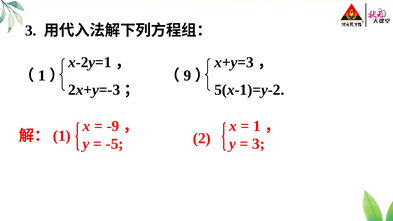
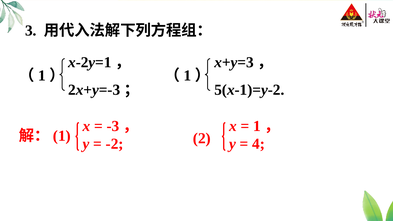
9: 9 -> 1 (187, 75)
-9: -9 -> -3 (113, 126)
-5: -5 -> -2 (115, 144)
3: 3 -> 4 (259, 144)
